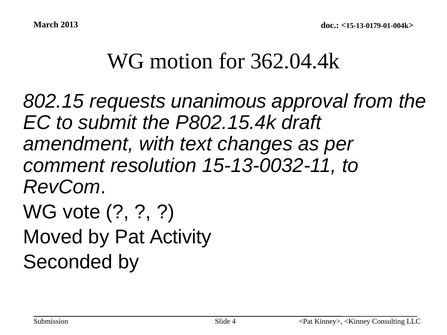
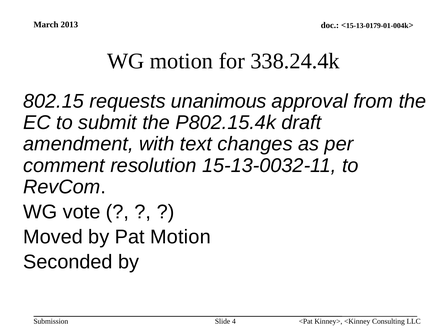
362.04.4k: 362.04.4k -> 338.24.4k (295, 61)
Pat Activity: Activity -> Motion (180, 237)
